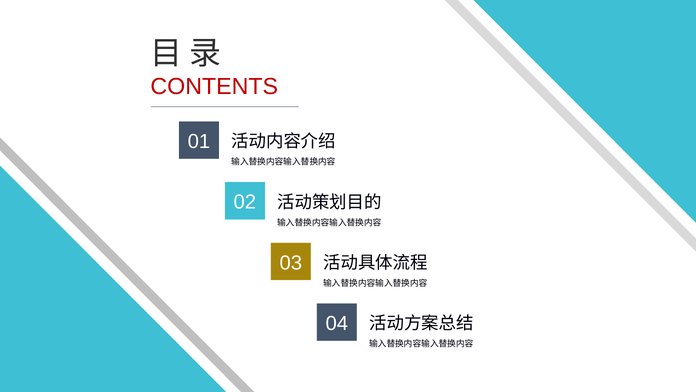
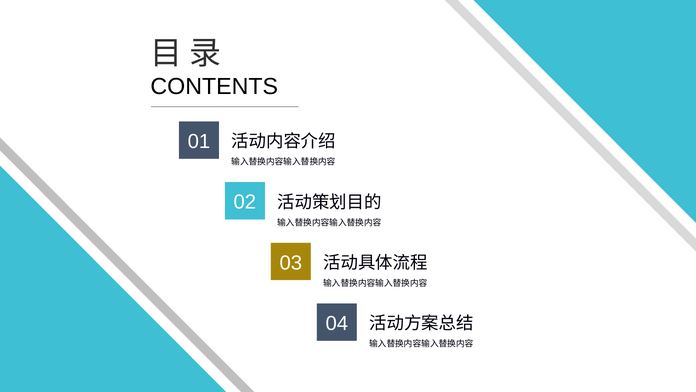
CONTENTS colour: red -> black (214, 86)
